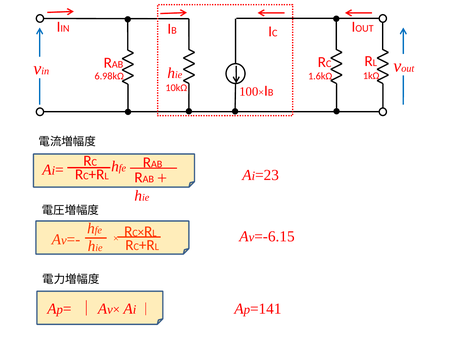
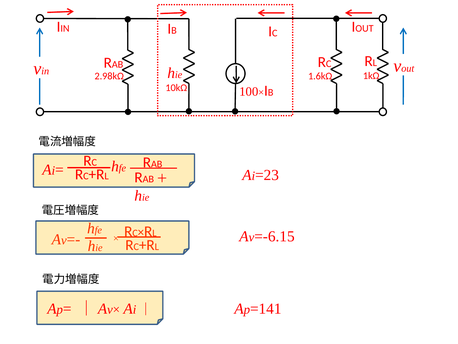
6.98kΩ: 6.98kΩ -> 2.98kΩ (109, 76)
